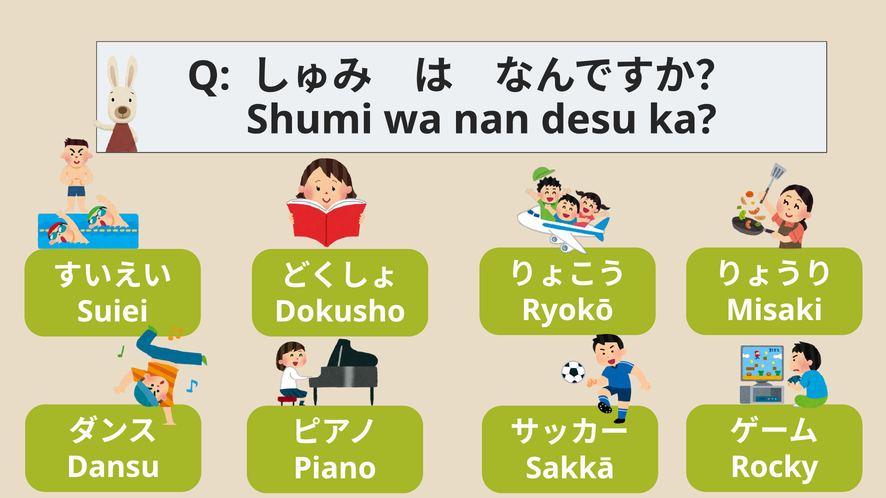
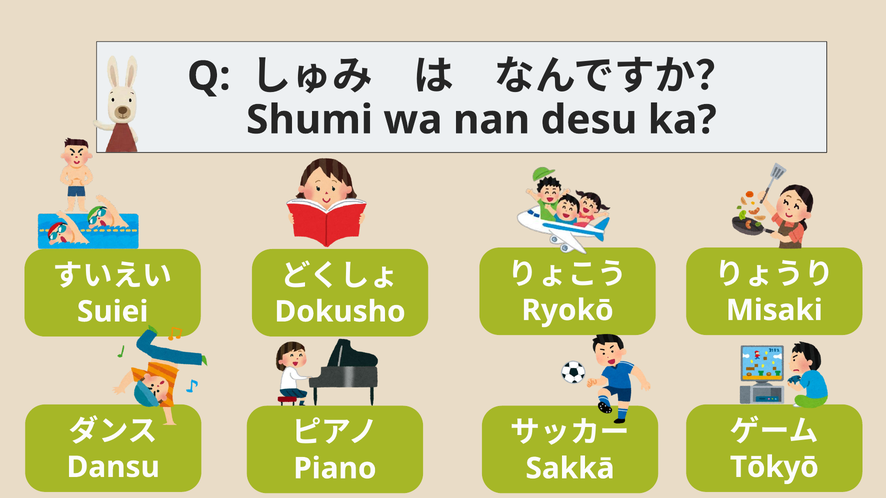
Rocky: Rocky -> Tōkyō (774, 467)
